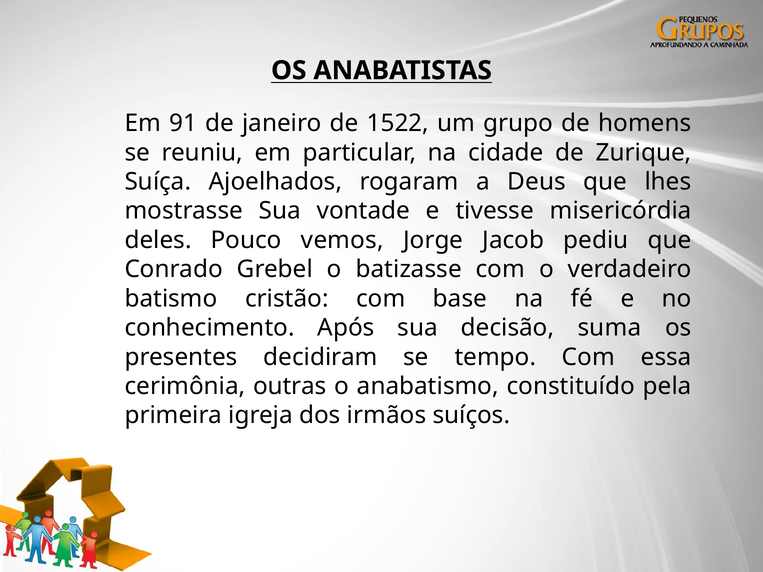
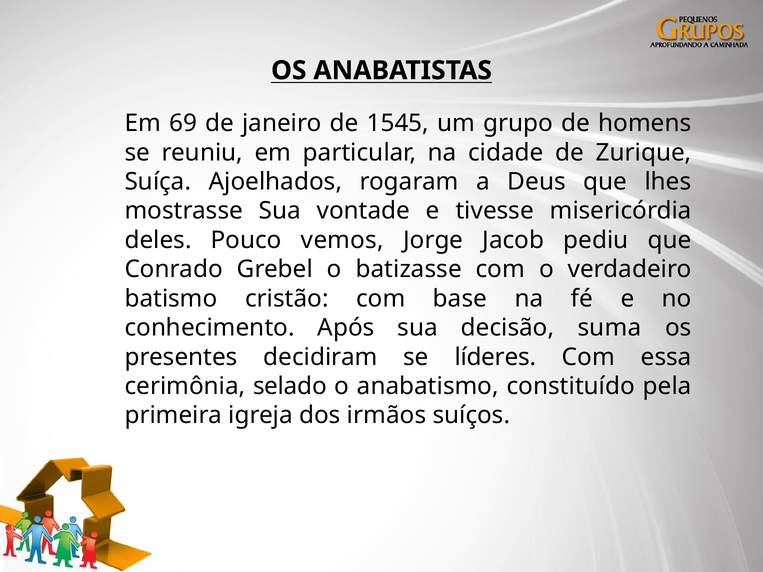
91: 91 -> 69 (183, 123)
1522: 1522 -> 1545 (398, 123)
tempo: tempo -> líderes (495, 357)
outras: outras -> selado (290, 386)
